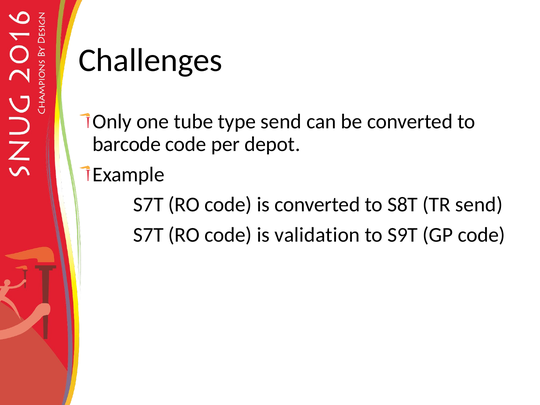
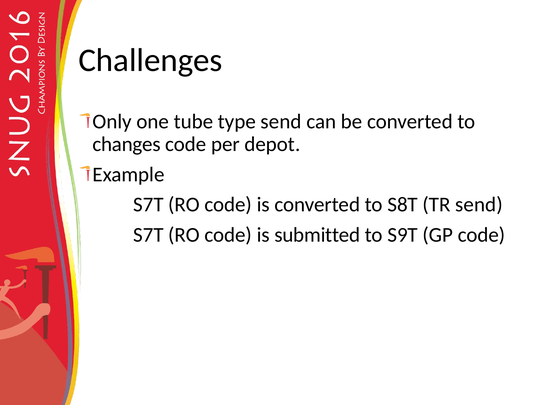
barcode: barcode -> changes (127, 144)
validation: validation -> submitted (317, 235)
